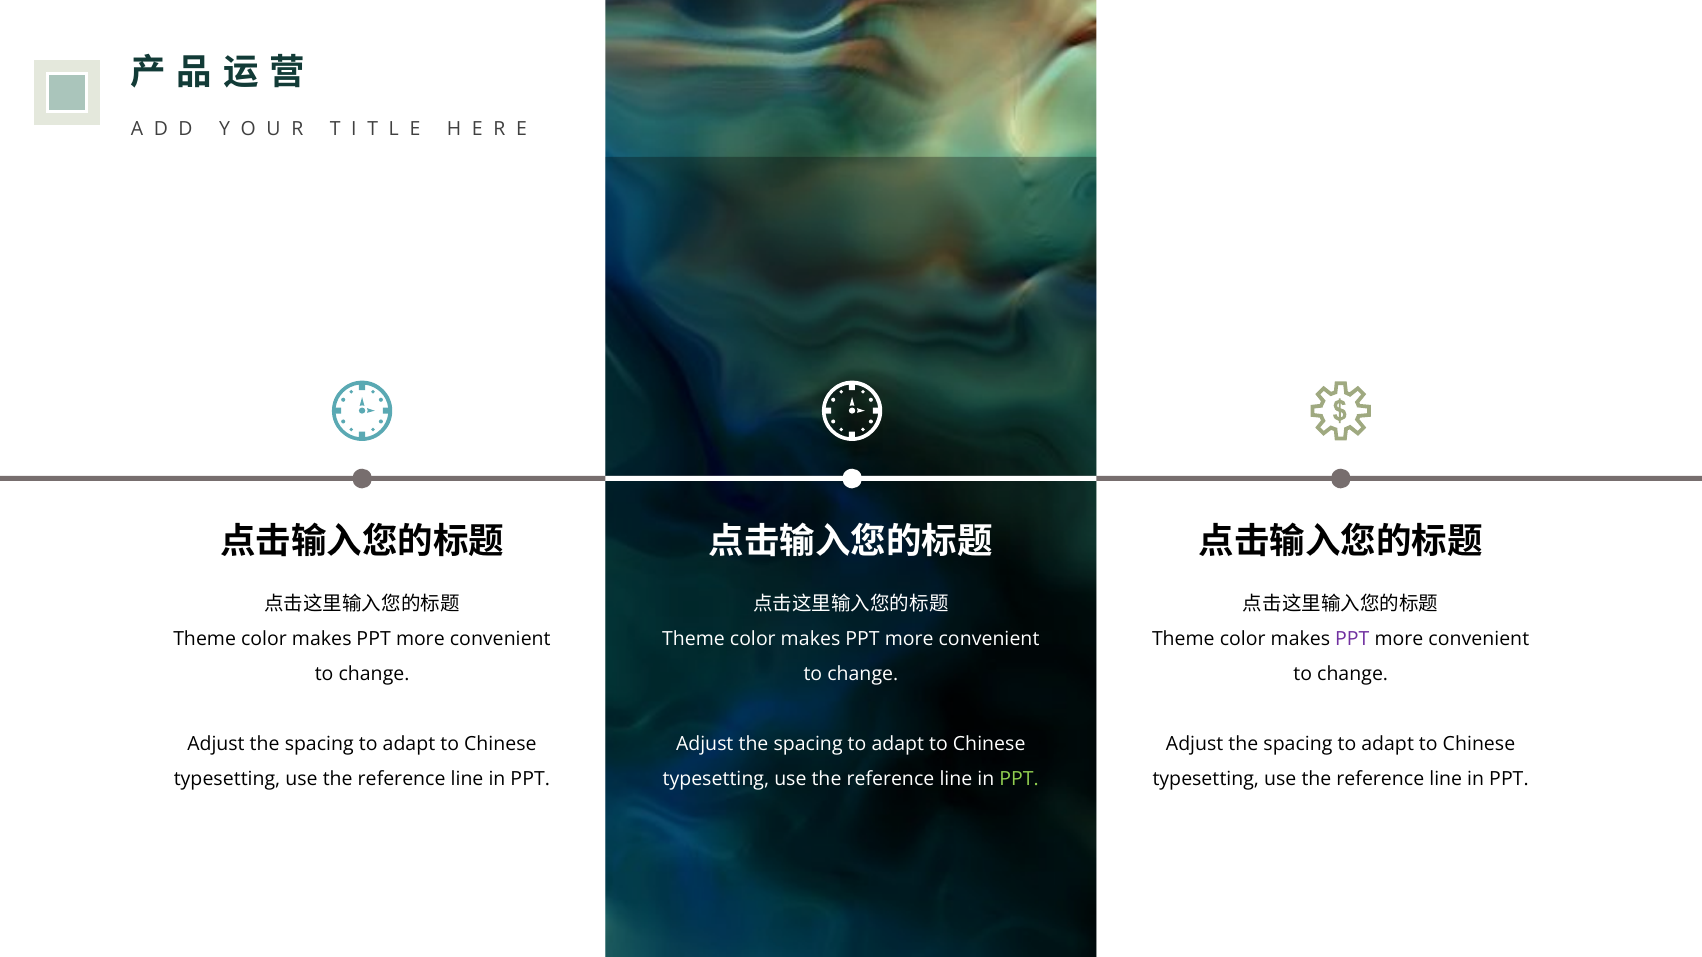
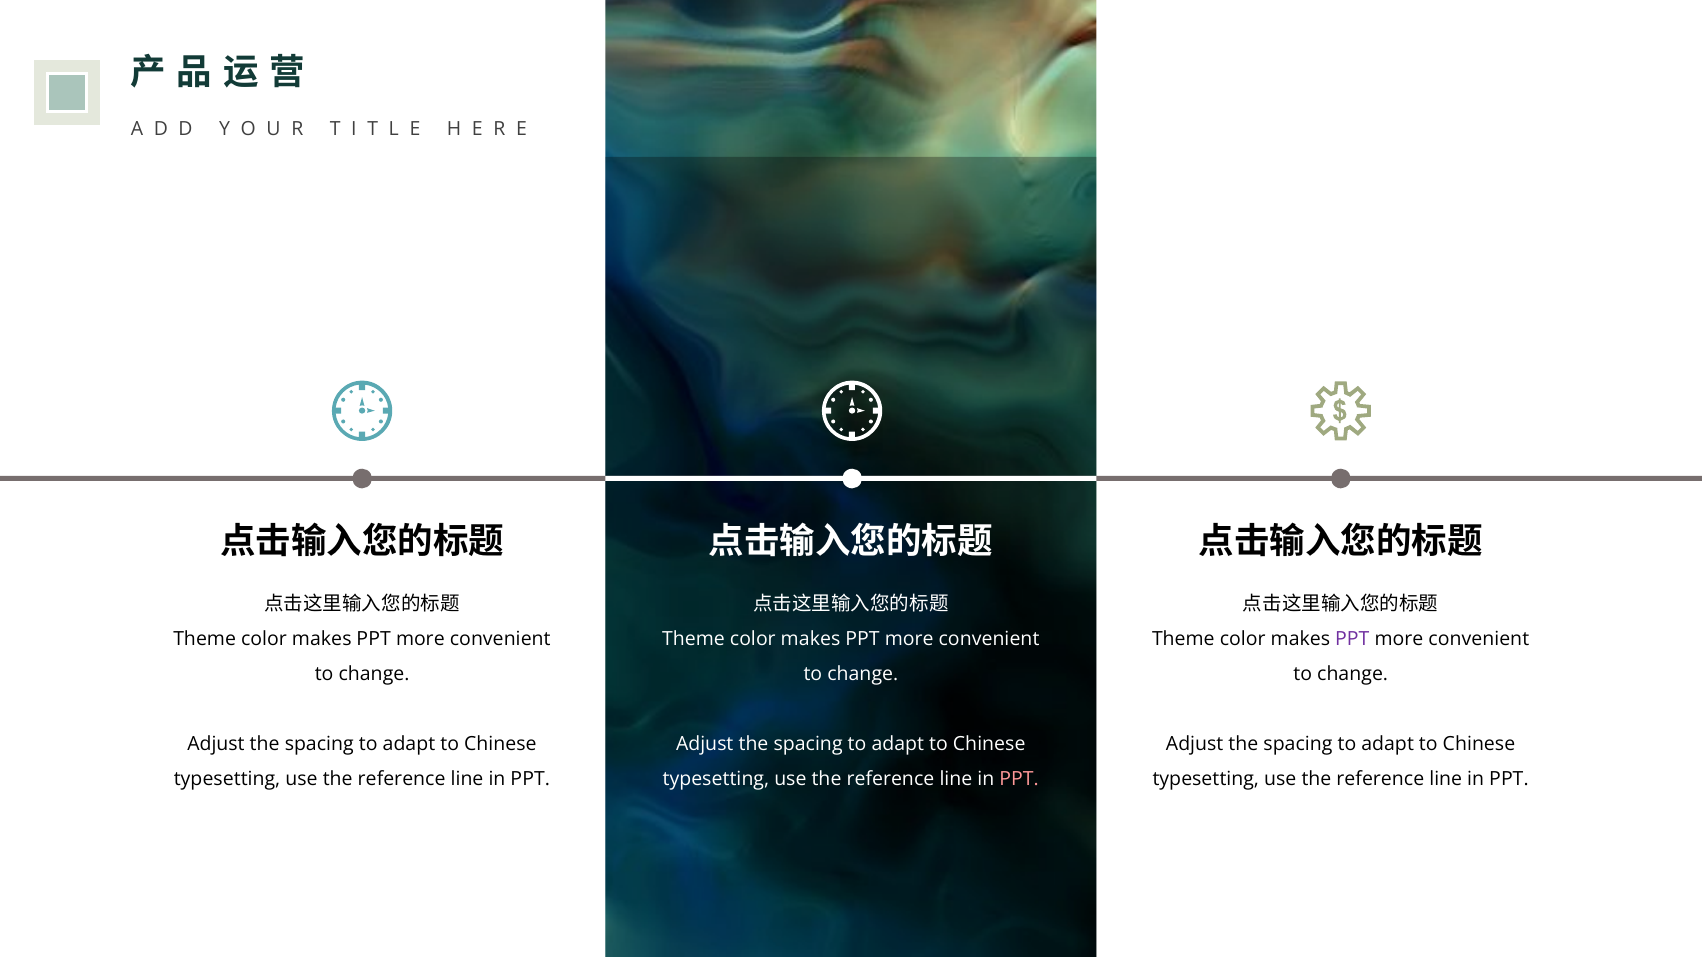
PPT colour: light green -> pink (1019, 780)
